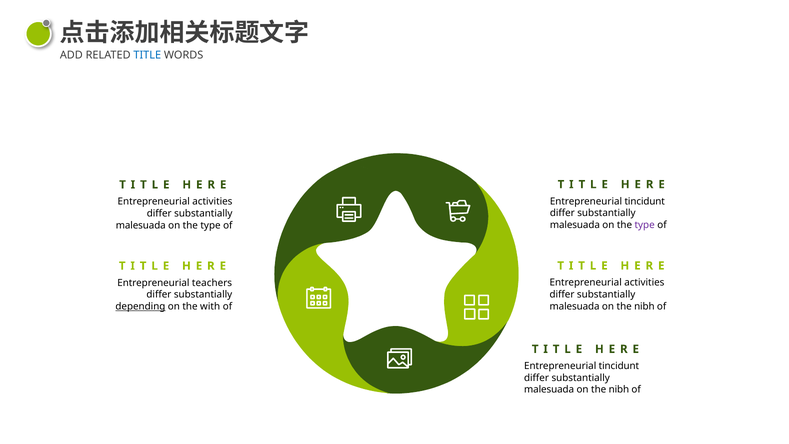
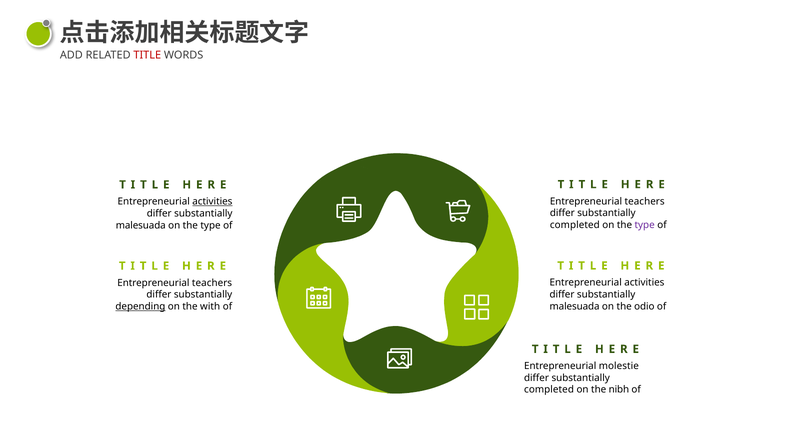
TITLE colour: blue -> red (147, 55)
tincidunt: tincidunt -> teachers (645, 201)
activities underline: none -> present (212, 202)
malesuada: malesuada -> completed (575, 225)
nibh: nibh -> odio (644, 306)
tincidunt: tincidunt -> molestie (619, 366)
malesuada: malesuada -> completed (549, 389)
